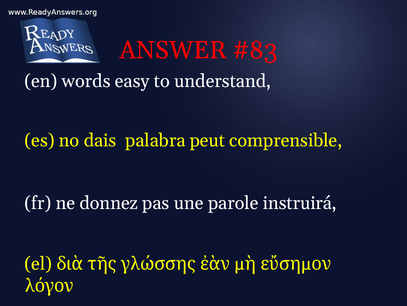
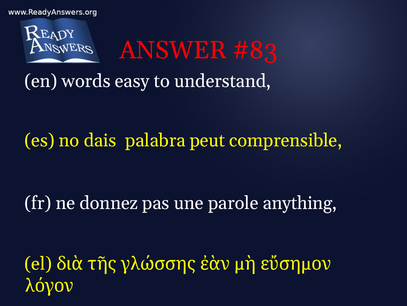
instruirá: instruirá -> anything (300, 203)
